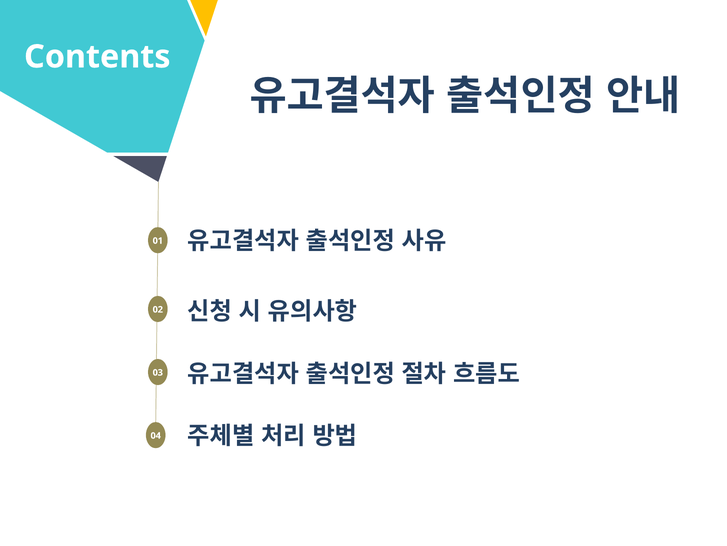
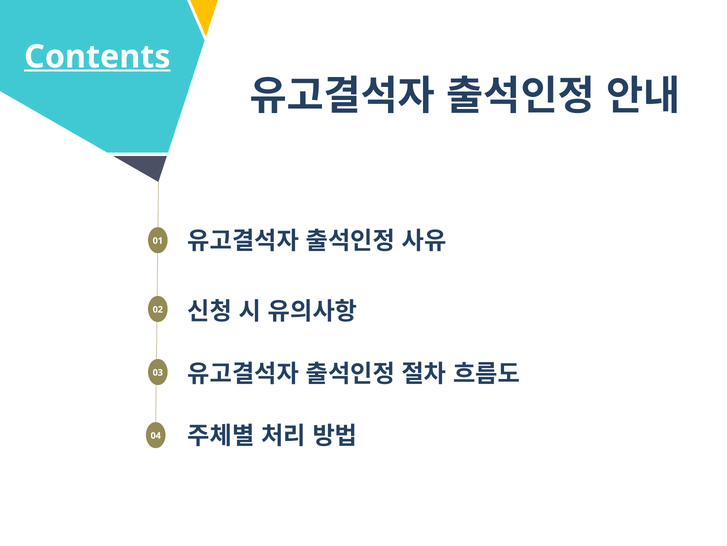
Contents underline: none -> present (97, 57)
